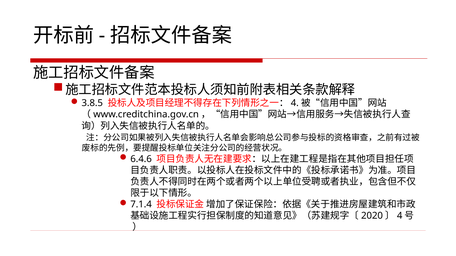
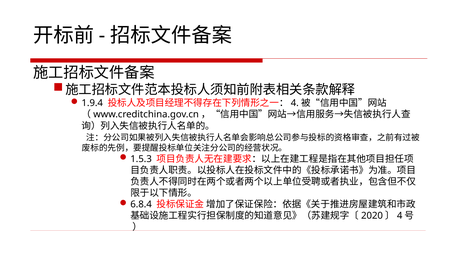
3.8.5: 3.8.5 -> 1.9.4 (92, 103)
6.4.6: 6.4.6 -> 1.5.3 (141, 159)
7.1.4: 7.1.4 -> 6.8.4 (141, 205)
